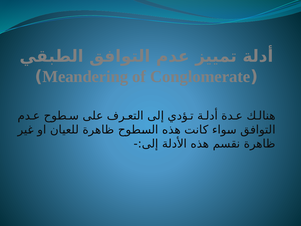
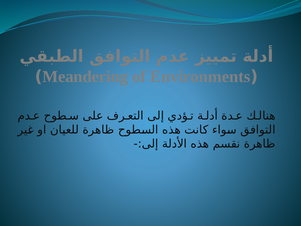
Conglomerate: Conglomerate -> Environments (200, 76)
